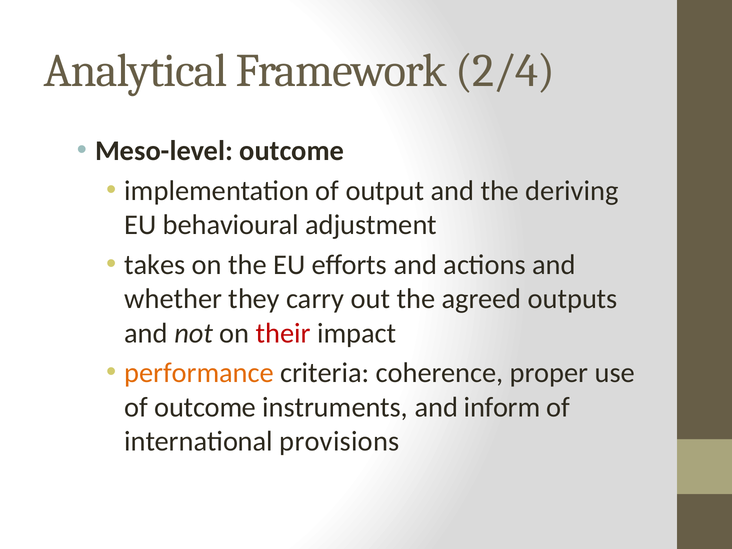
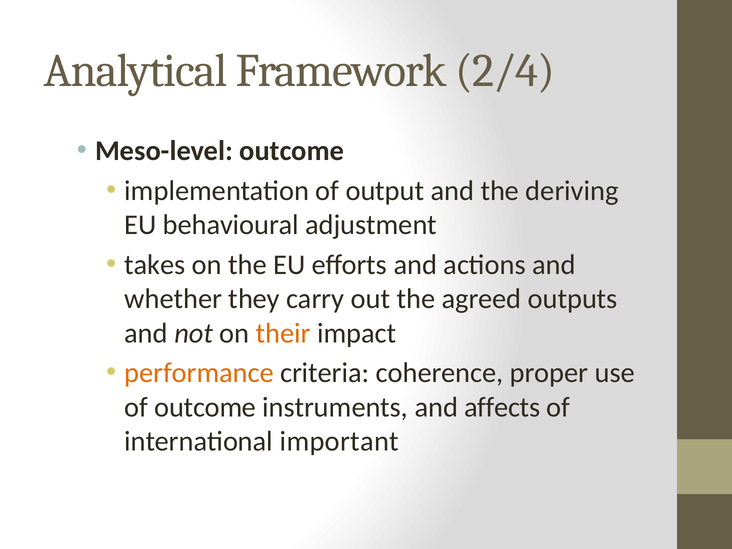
their colour: red -> orange (283, 333)
inform: inform -> affects (502, 407)
provisions: provisions -> important (339, 441)
